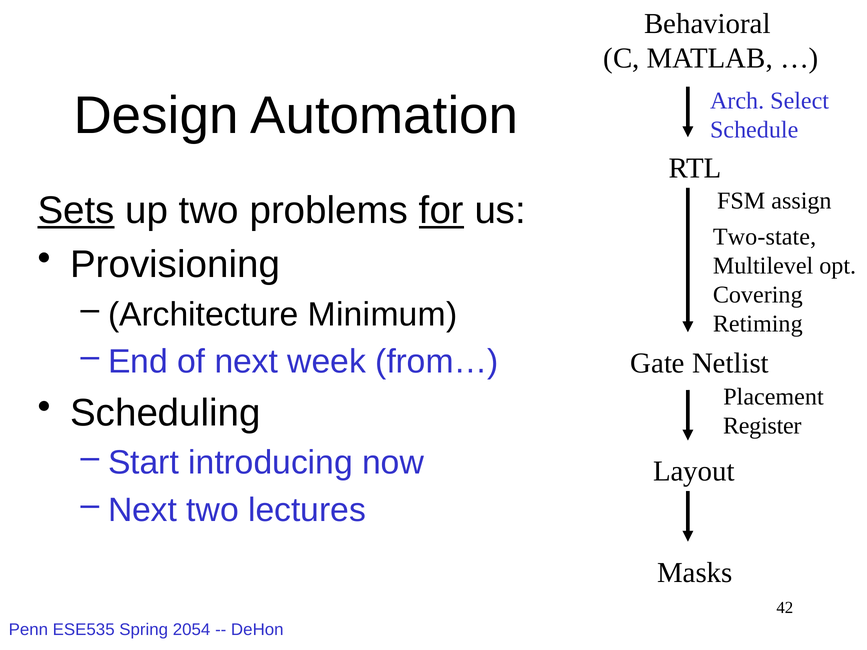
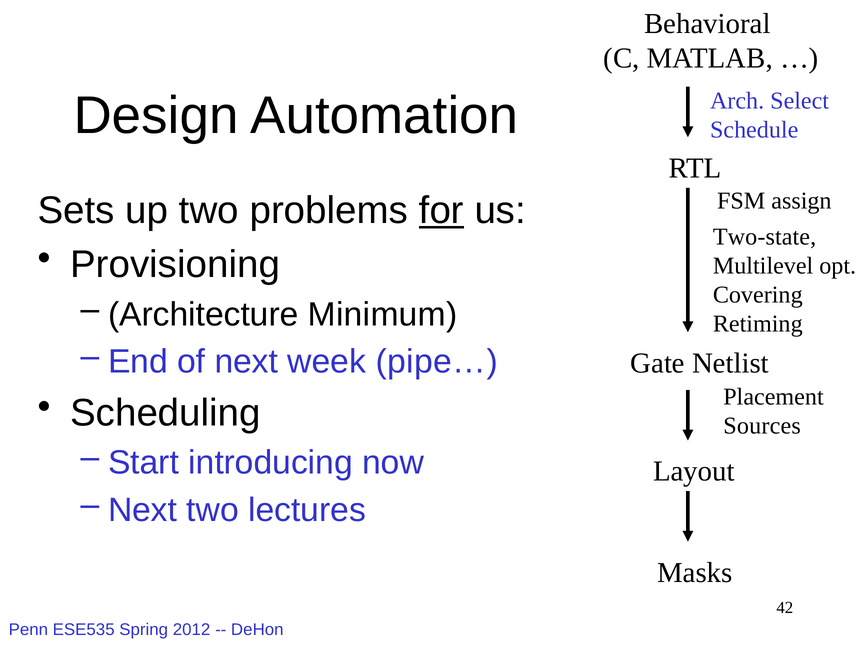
Sets underline: present -> none (76, 211)
from…: from… -> pipe… (437, 362)
Register: Register -> Sources (762, 426)
2054: 2054 -> 2012 (192, 630)
